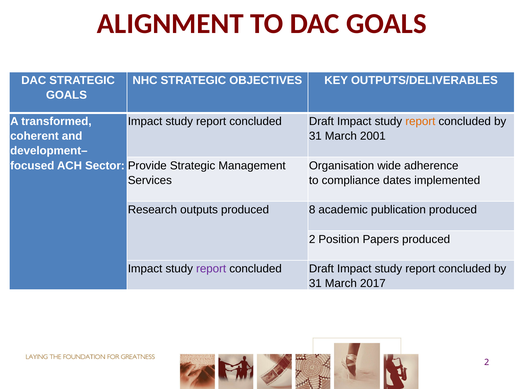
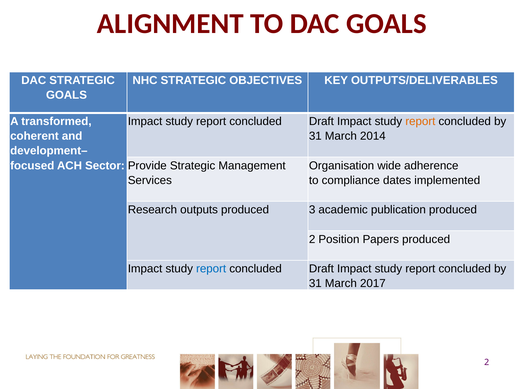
2001: 2001 -> 2014 (373, 136)
8: 8 -> 3 (312, 210)
report colour: purple -> blue (211, 269)
